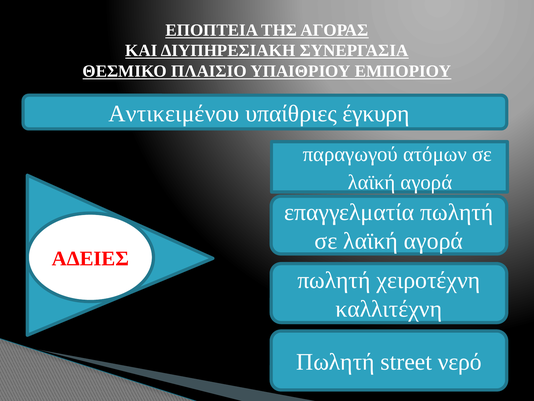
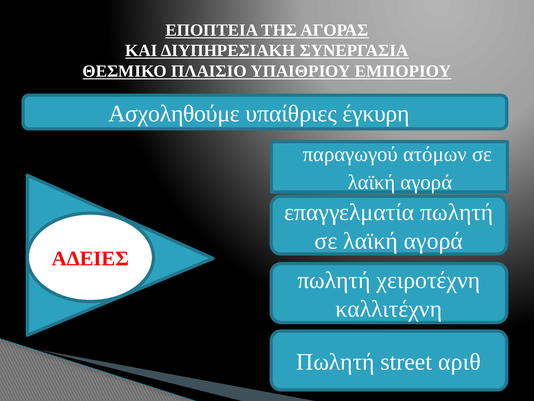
Αντικειμένου: Αντικειμένου -> Ασχοληθούμε (174, 114)
νερό: νερό -> αριθ (460, 362)
